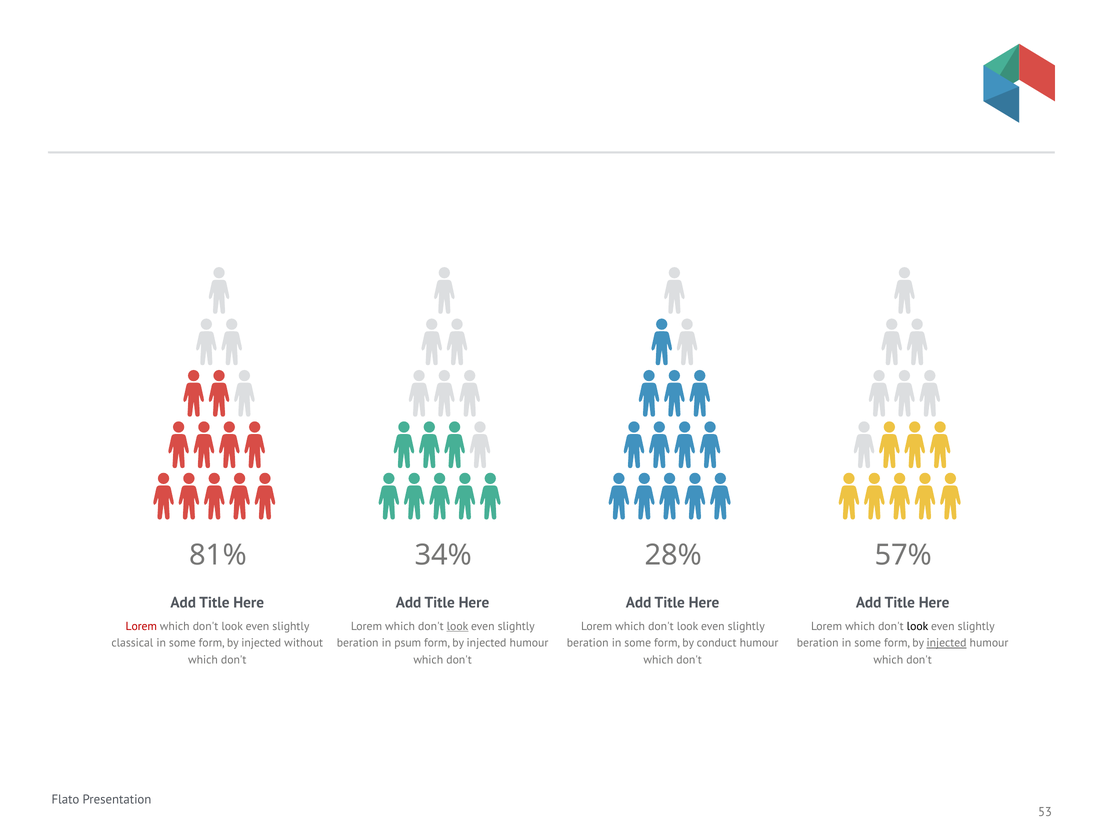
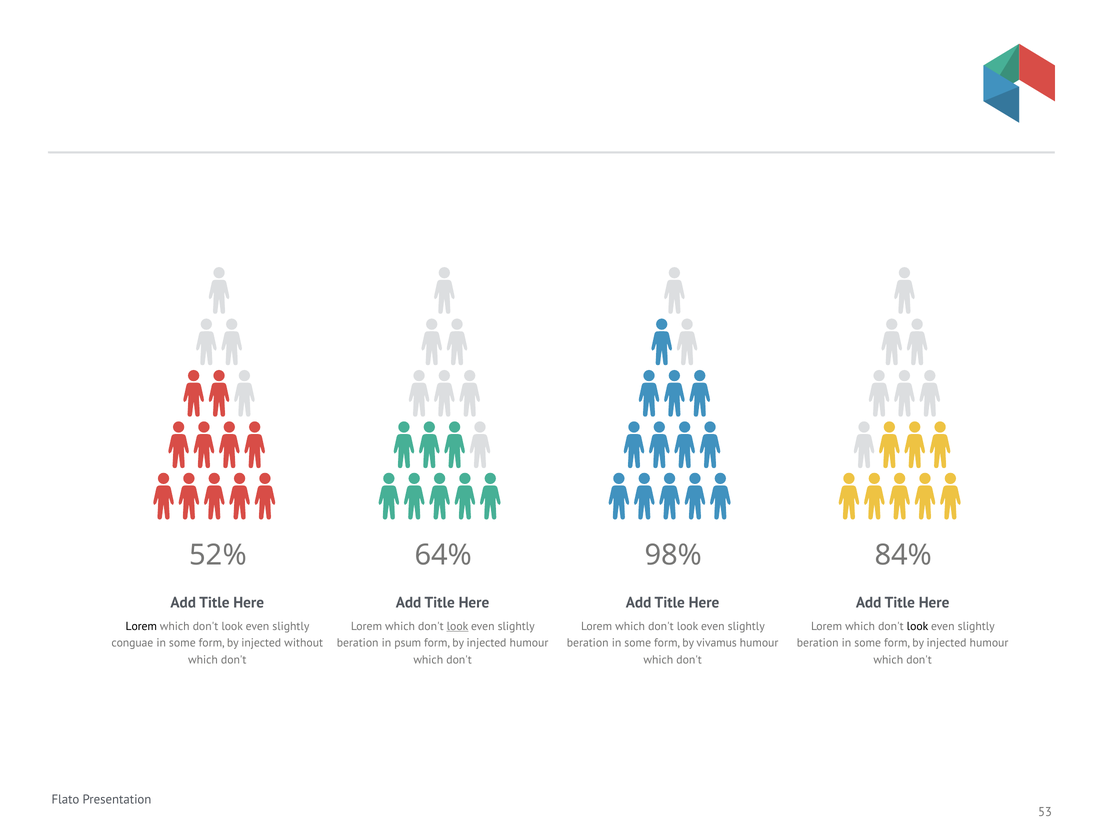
81%: 81% -> 52% (218, 555)
34%: 34% -> 64% (443, 555)
28%: 28% -> 98% (673, 555)
57%: 57% -> 84% (903, 555)
Lorem colour: red -> black (141, 626)
classical: classical -> conguae (132, 643)
conduct: conduct -> vivamus (717, 643)
injected underline: present -> none (947, 643)
